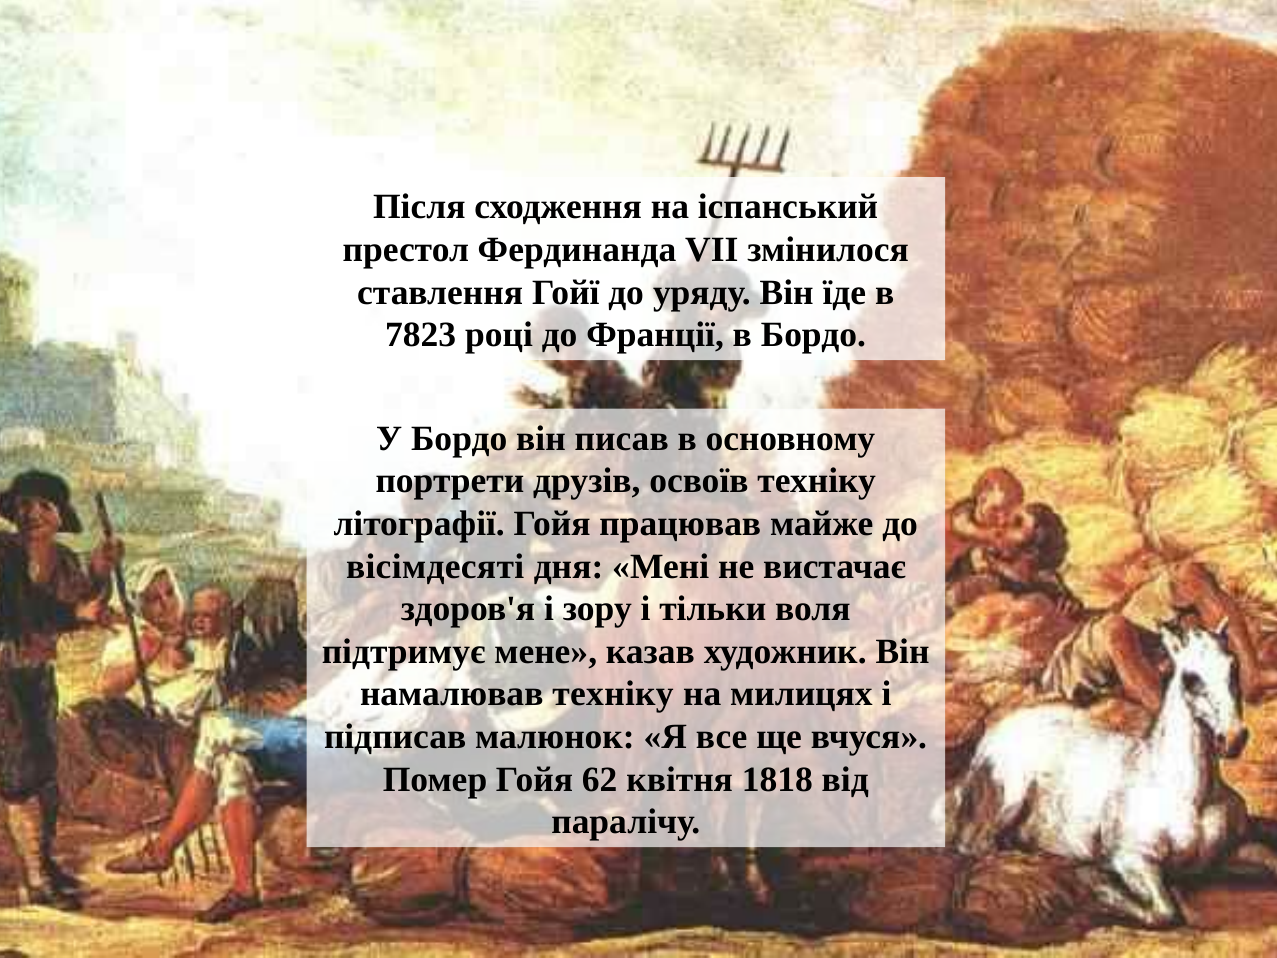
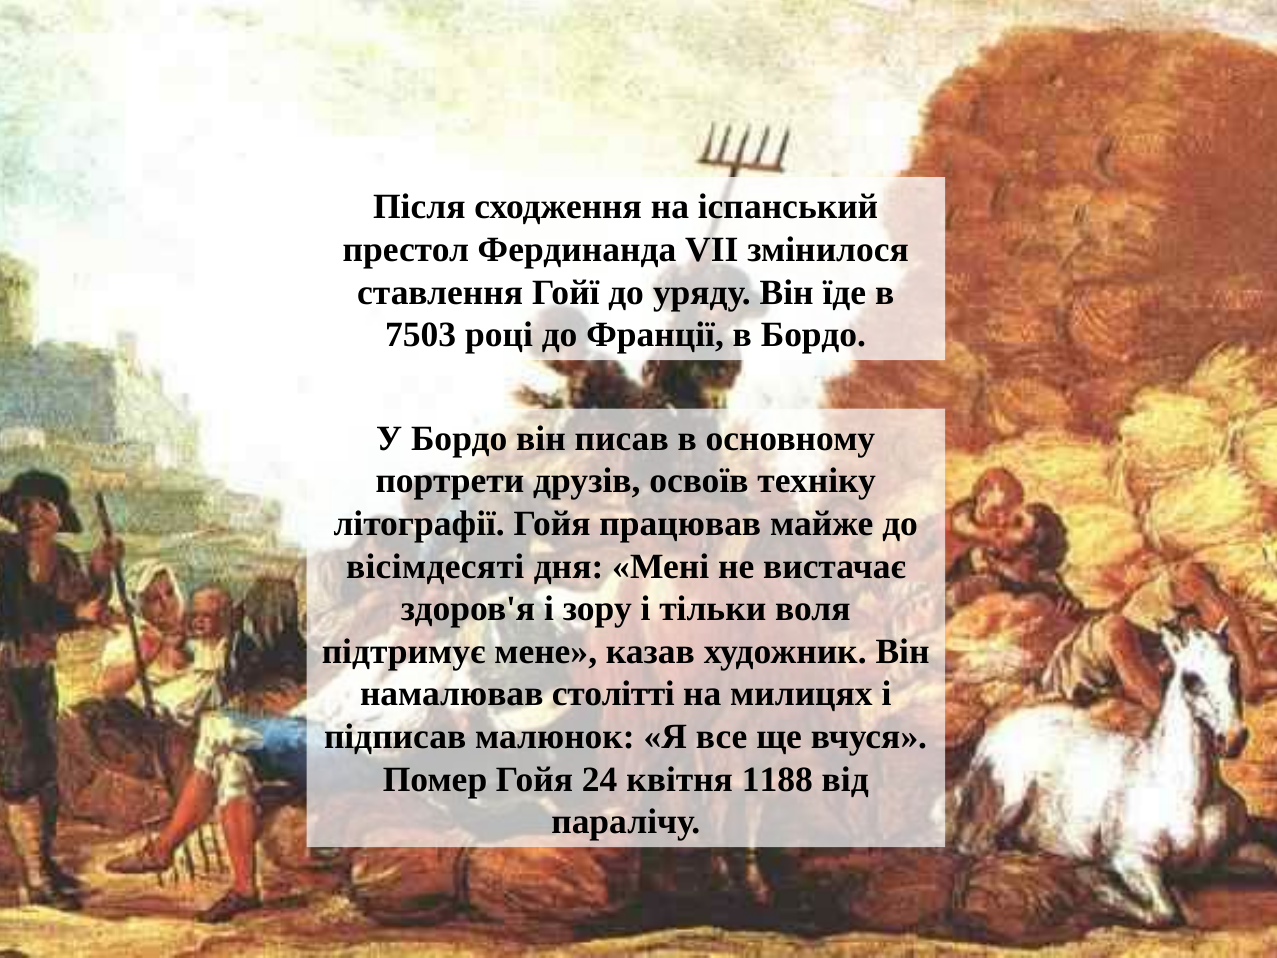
7823: 7823 -> 7503 (421, 335)
намалював техніку: техніку -> столітті (613, 694)
62: 62 -> 24 (600, 779)
1818: 1818 -> 1188 (777, 779)
